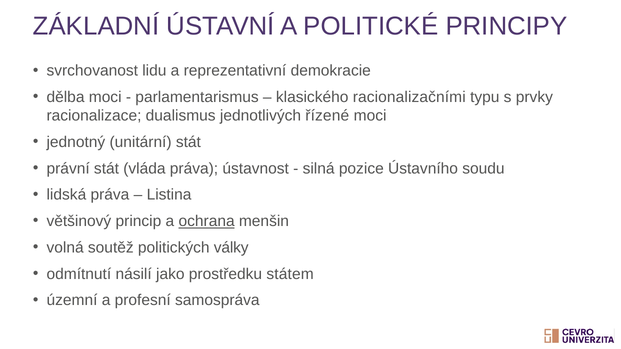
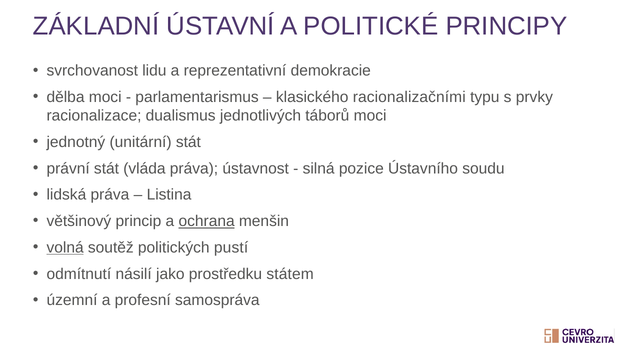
řízené: řízené -> táborů (327, 116)
volná underline: none -> present (65, 248)
války: války -> pustí (231, 248)
